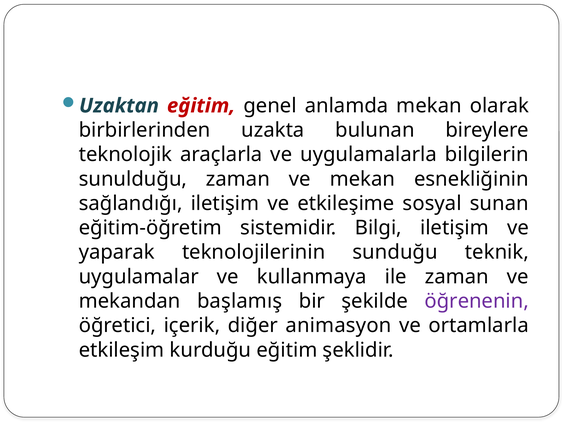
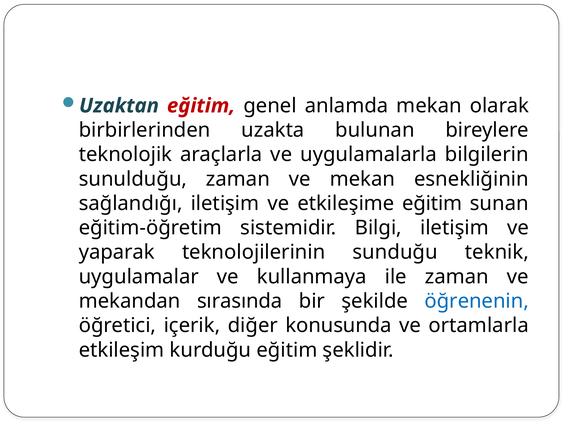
etkileşime sosyal: sosyal -> eğitim (432, 203)
başlamış: başlamış -> sırasında (240, 301)
öğrenenin colour: purple -> blue (477, 301)
animasyon: animasyon -> konusunda (339, 325)
